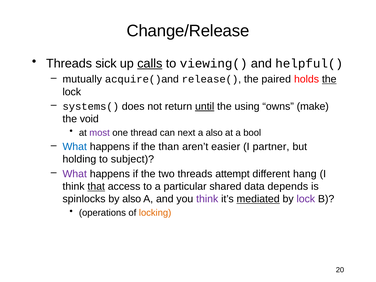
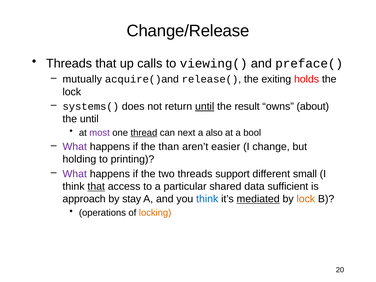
Threads sick: sick -> that (106, 64)
calls underline: present -> none (150, 64)
helpful(: helpful( -> preface( (309, 64)
paired: paired -> exiting (276, 79)
the underline: present -> none (329, 79)
using: using -> result (247, 106)
make: make -> about (313, 106)
the void: void -> until (89, 119)
thread underline: none -> present (144, 133)
What colour: blue -> purple (75, 147)
partner: partner -> change (271, 147)
subject: subject -> printing (132, 159)
attempt: attempt -> support (233, 174)
hang: hang -> small (305, 174)
depends: depends -> sufficient (288, 186)
spinlocks: spinlocks -> approach (84, 199)
by also: also -> stay (132, 199)
think colour: purple -> blue (207, 199)
lock colour: purple -> orange (306, 199)
